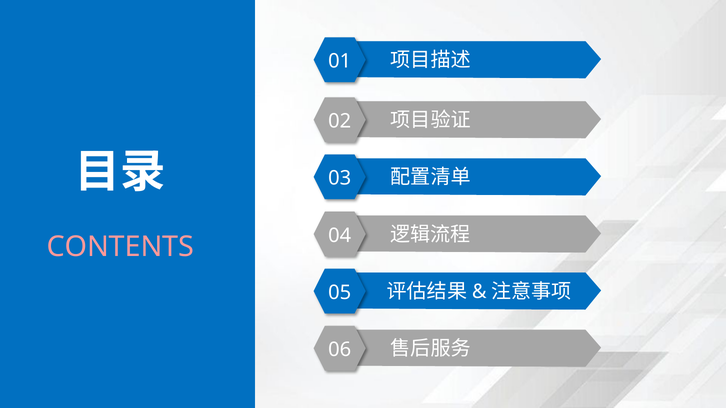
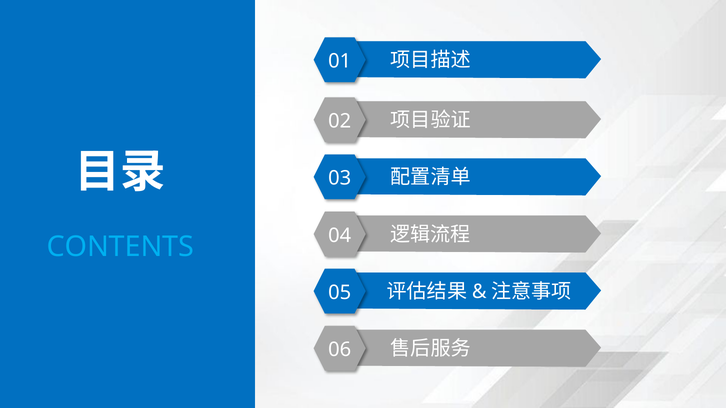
CONTENTS colour: pink -> light blue (120, 247)
